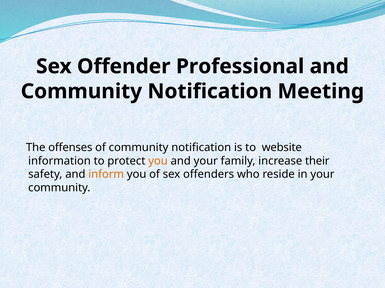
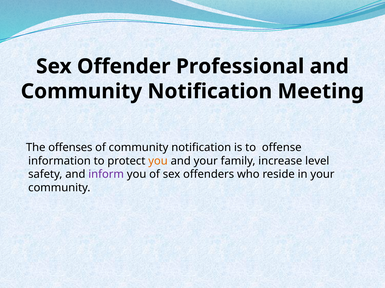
website: website -> offense (282, 148)
their: their -> level (317, 161)
inform colour: orange -> purple (106, 175)
